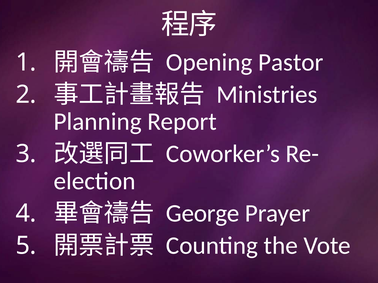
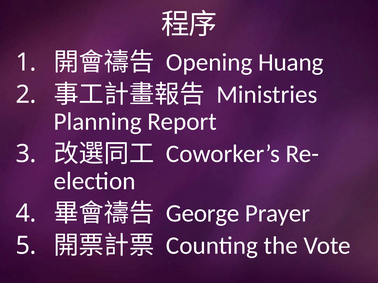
Pastor: Pastor -> Huang (291, 62)
